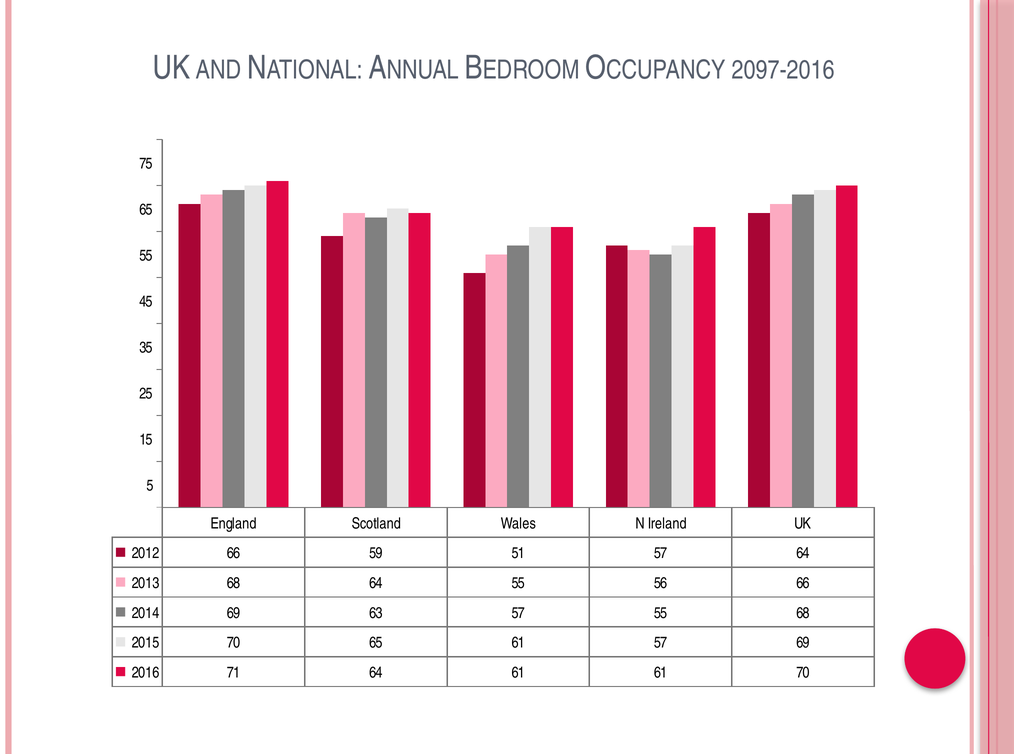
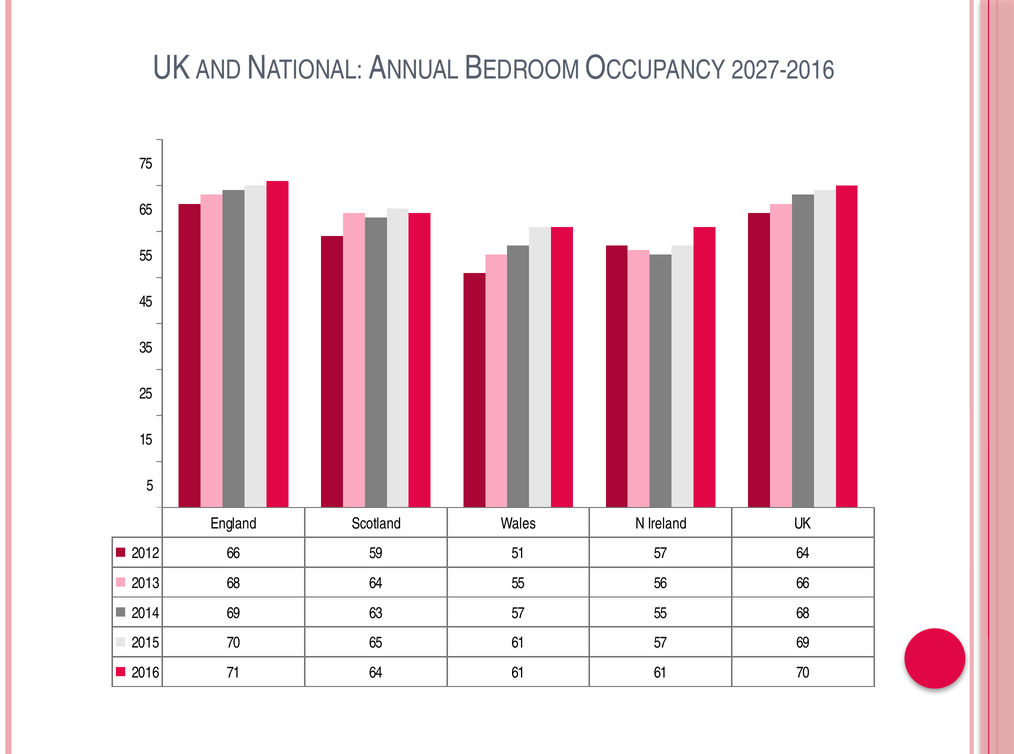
2097-2016: 2097-2016 -> 2027-2016 (783, 70)
